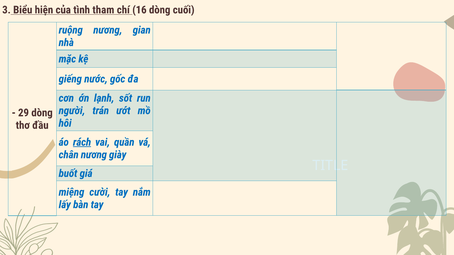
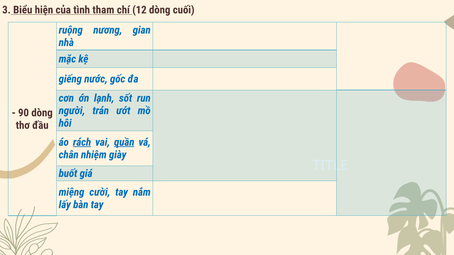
16: 16 -> 12 (139, 10)
29: 29 -> 90 (23, 113)
quần underline: none -> present (124, 142)
chân nương: nương -> nhiệm (94, 155)
